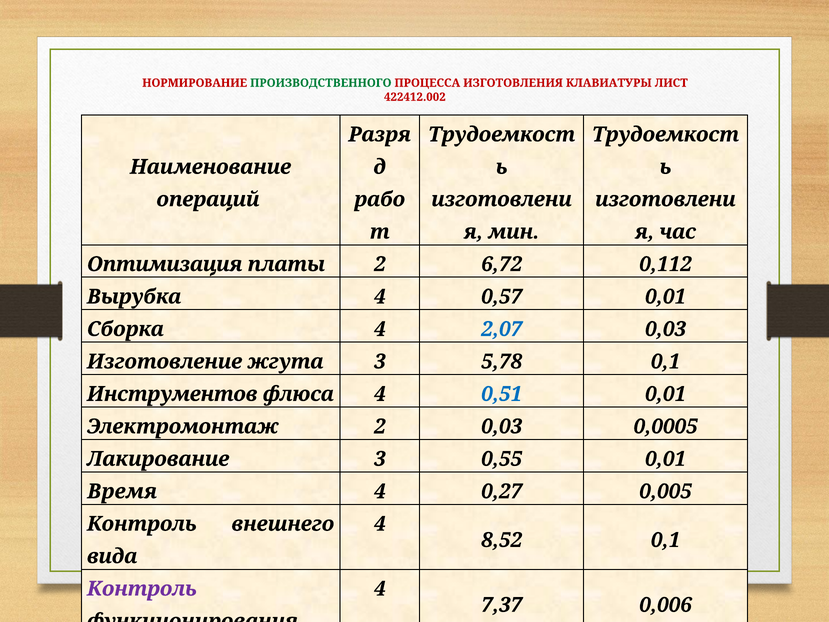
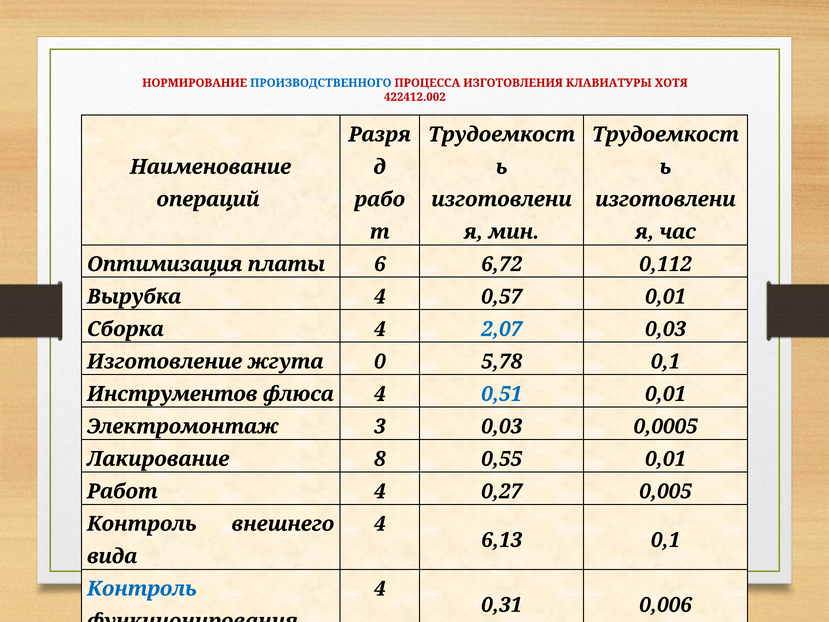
ПРОИЗВОДСТВЕННОГО colour: green -> blue (321, 83)
ЛИСТ: ЛИСТ -> ХОТЯ (671, 83)
платы 2: 2 -> 6 (380, 264)
жгута 3: 3 -> 0 (380, 361)
Электромонтаж 2: 2 -> 3 (380, 426)
Лакирование 3: 3 -> 8 (380, 459)
Время: Время -> Работ (122, 491)
8,52: 8,52 -> 6,13 (502, 540)
Контроль colour: purple -> blue (142, 589)
7,37: 7,37 -> 0,31 (502, 605)
